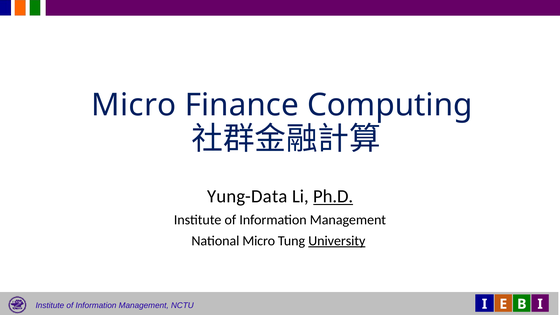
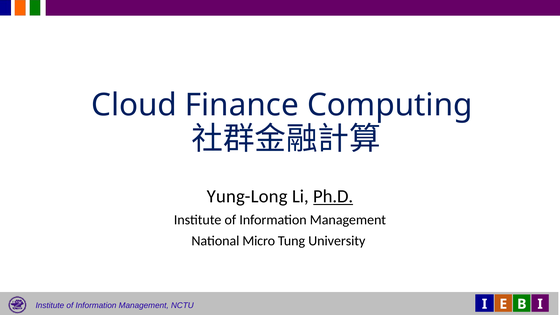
Micro: Micro -> Cloud (134, 105)
Yung-Data: Yung-Data -> Yung-Long (247, 196)
University underline: present -> none (337, 241)
